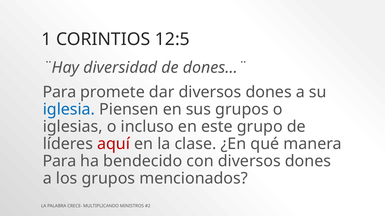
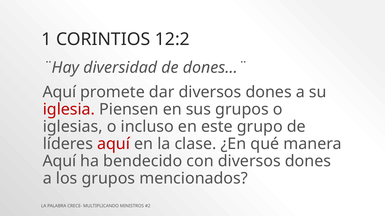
12:5: 12:5 -> 12:2 (172, 39)
Para: Para -> Aquí (59, 92)
iglesia colour: blue -> red (69, 110)
Para: Para -> Aquí (59, 162)
